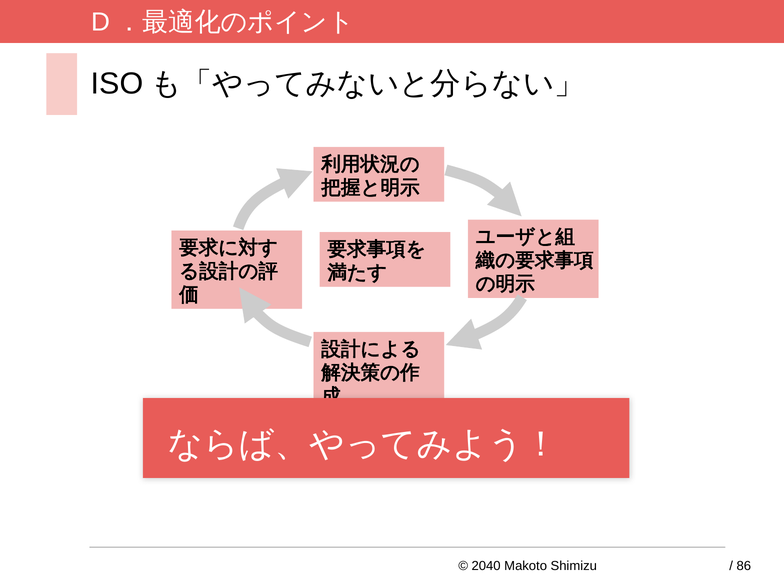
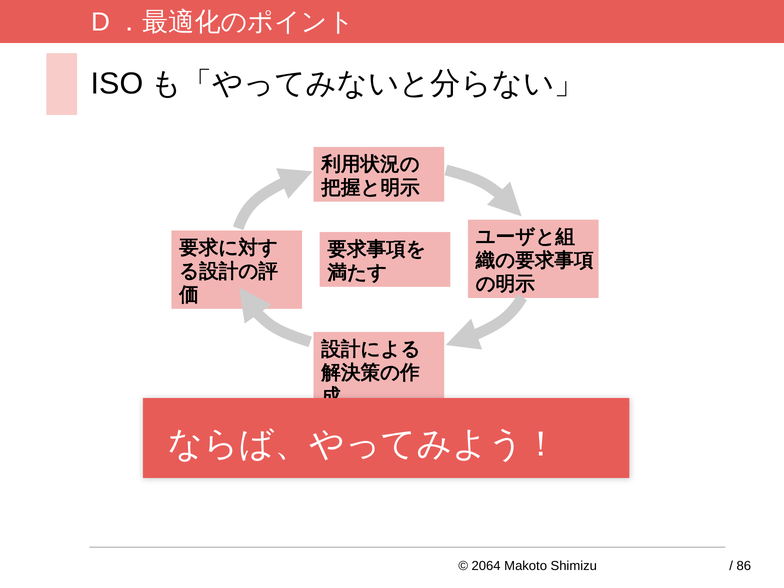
2040: 2040 -> 2064 (486, 566)
